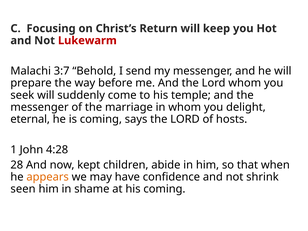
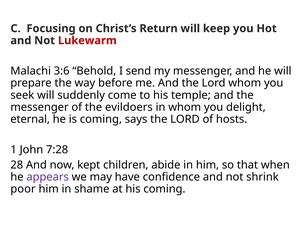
3:7: 3:7 -> 3:6 (62, 71)
marriage: marriage -> evildoers (129, 107)
4:28: 4:28 -> 7:28 (57, 150)
appears colour: orange -> purple (48, 177)
seen: seen -> poor (23, 189)
